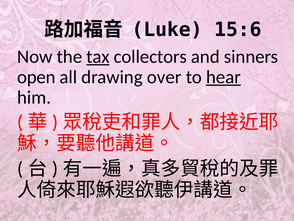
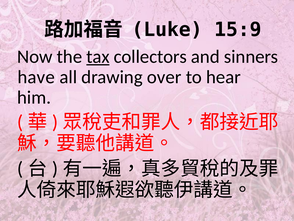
15:6: 15:6 -> 15:9 (238, 29)
open: open -> have (36, 77)
hear underline: present -> none (223, 77)
